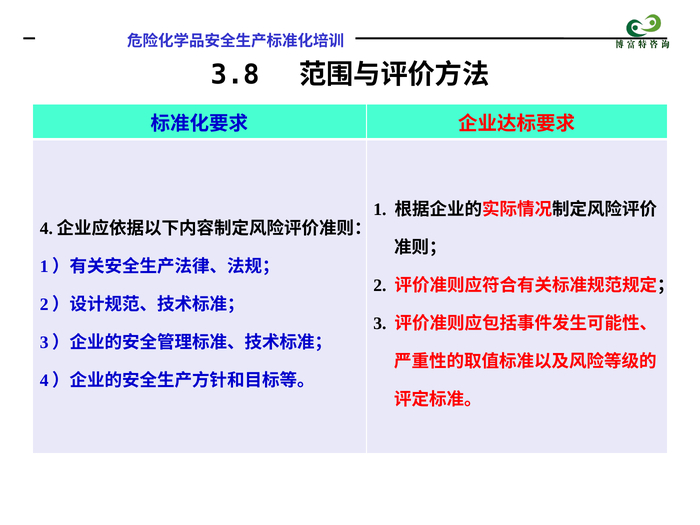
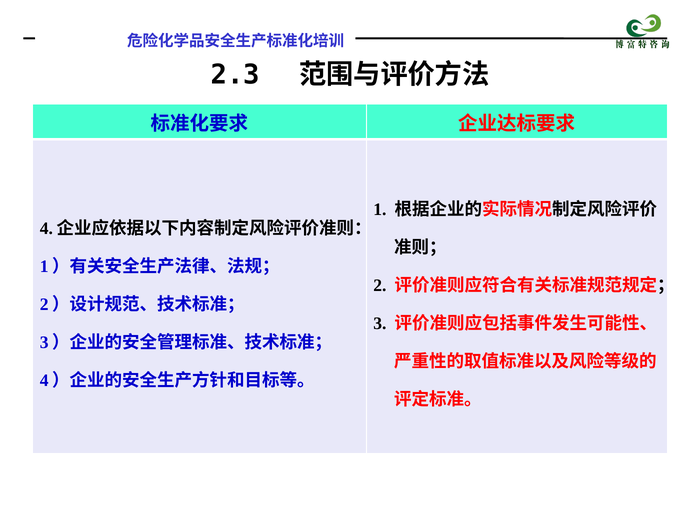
3.8: 3.8 -> 2.3 (235, 75)
